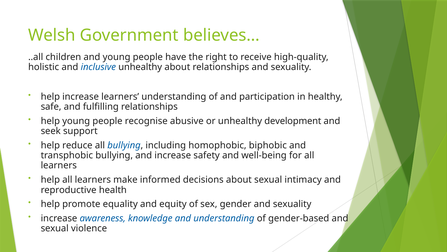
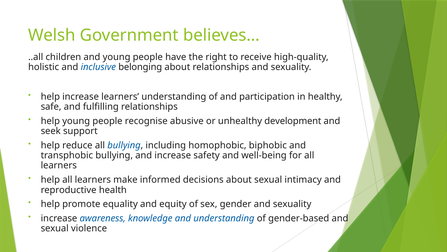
inclusive unhealthy: unhealthy -> belonging (140, 67)
